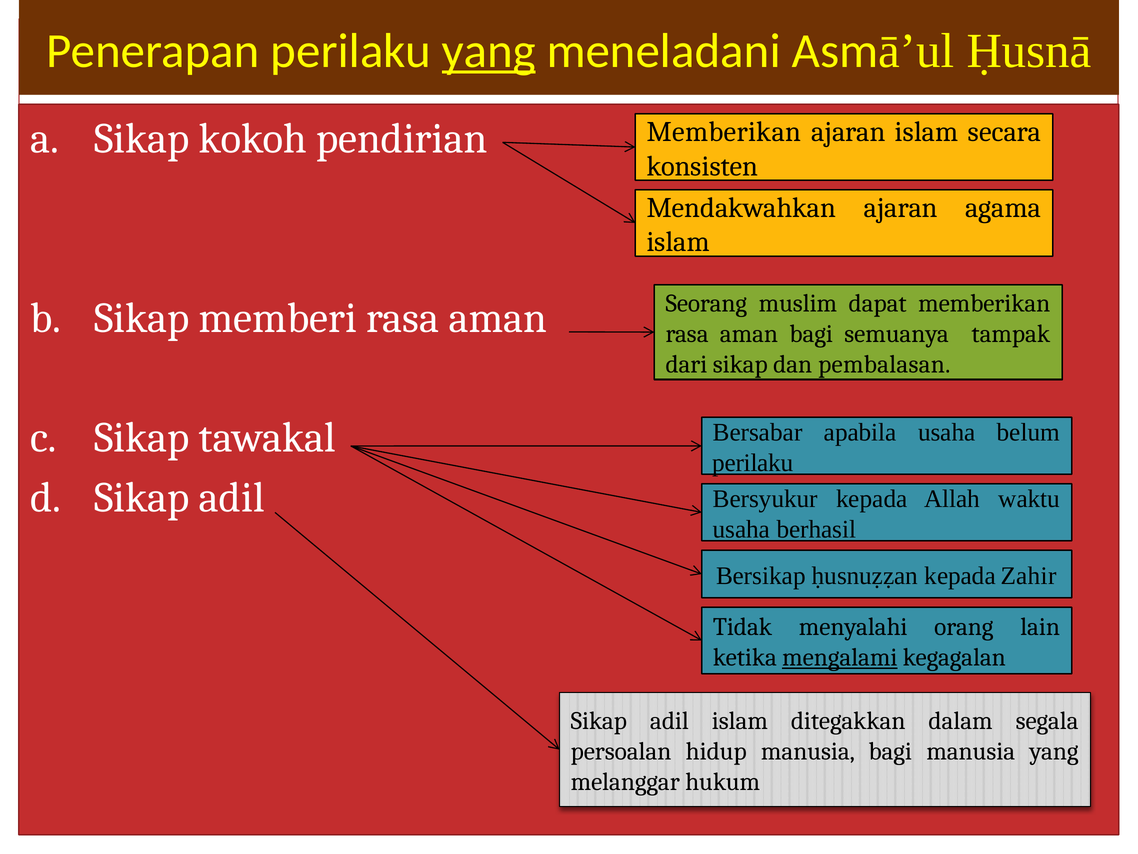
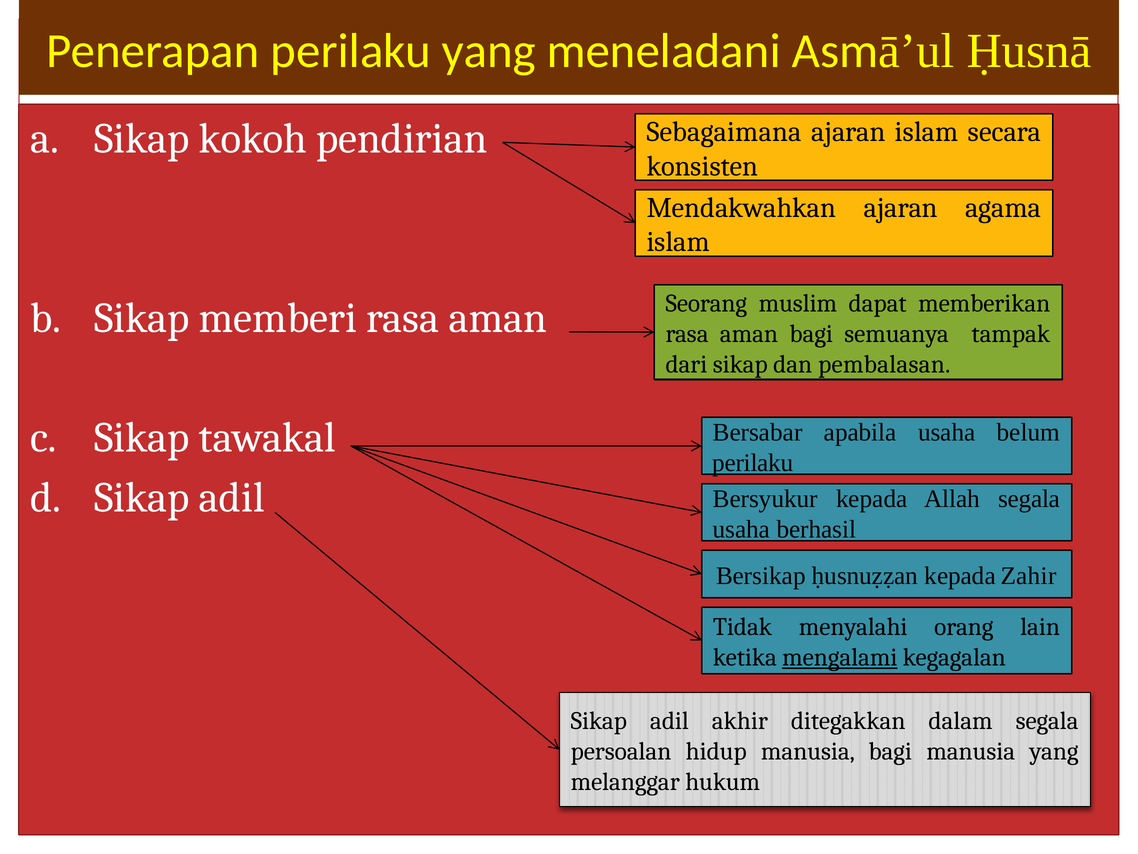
yang underline: present -> none (489, 51)
Memberikan: Memberikan -> Sebagaimana (724, 132)
Allah waktu: waktu -> segala (1029, 499)
adil islam: islam -> akhir (740, 721)
